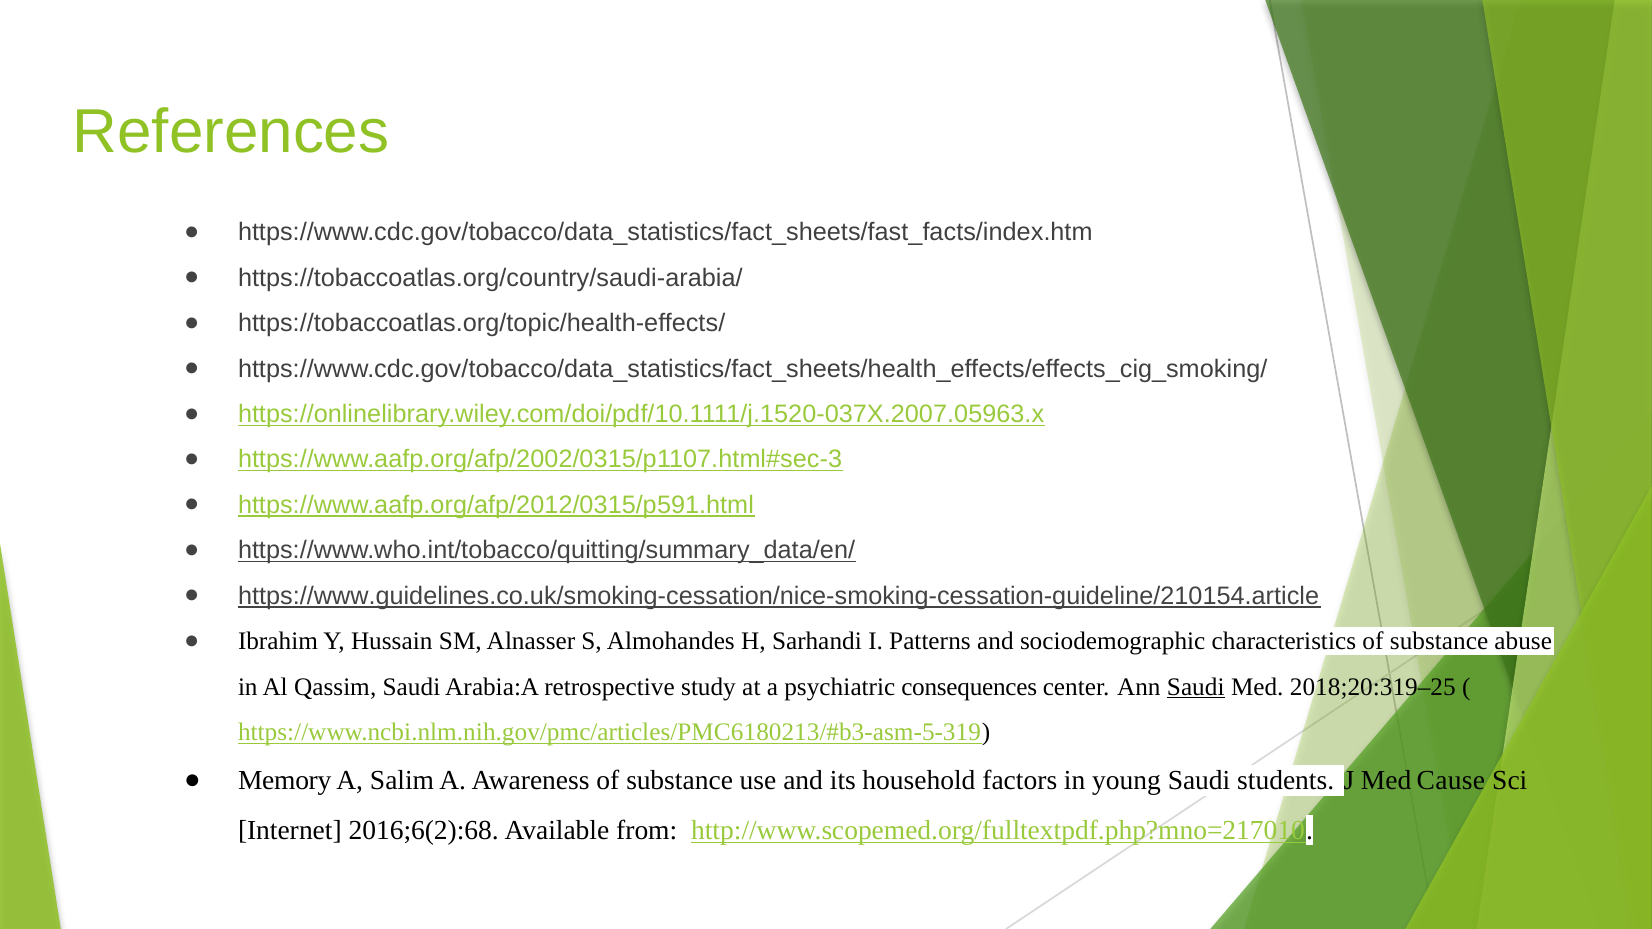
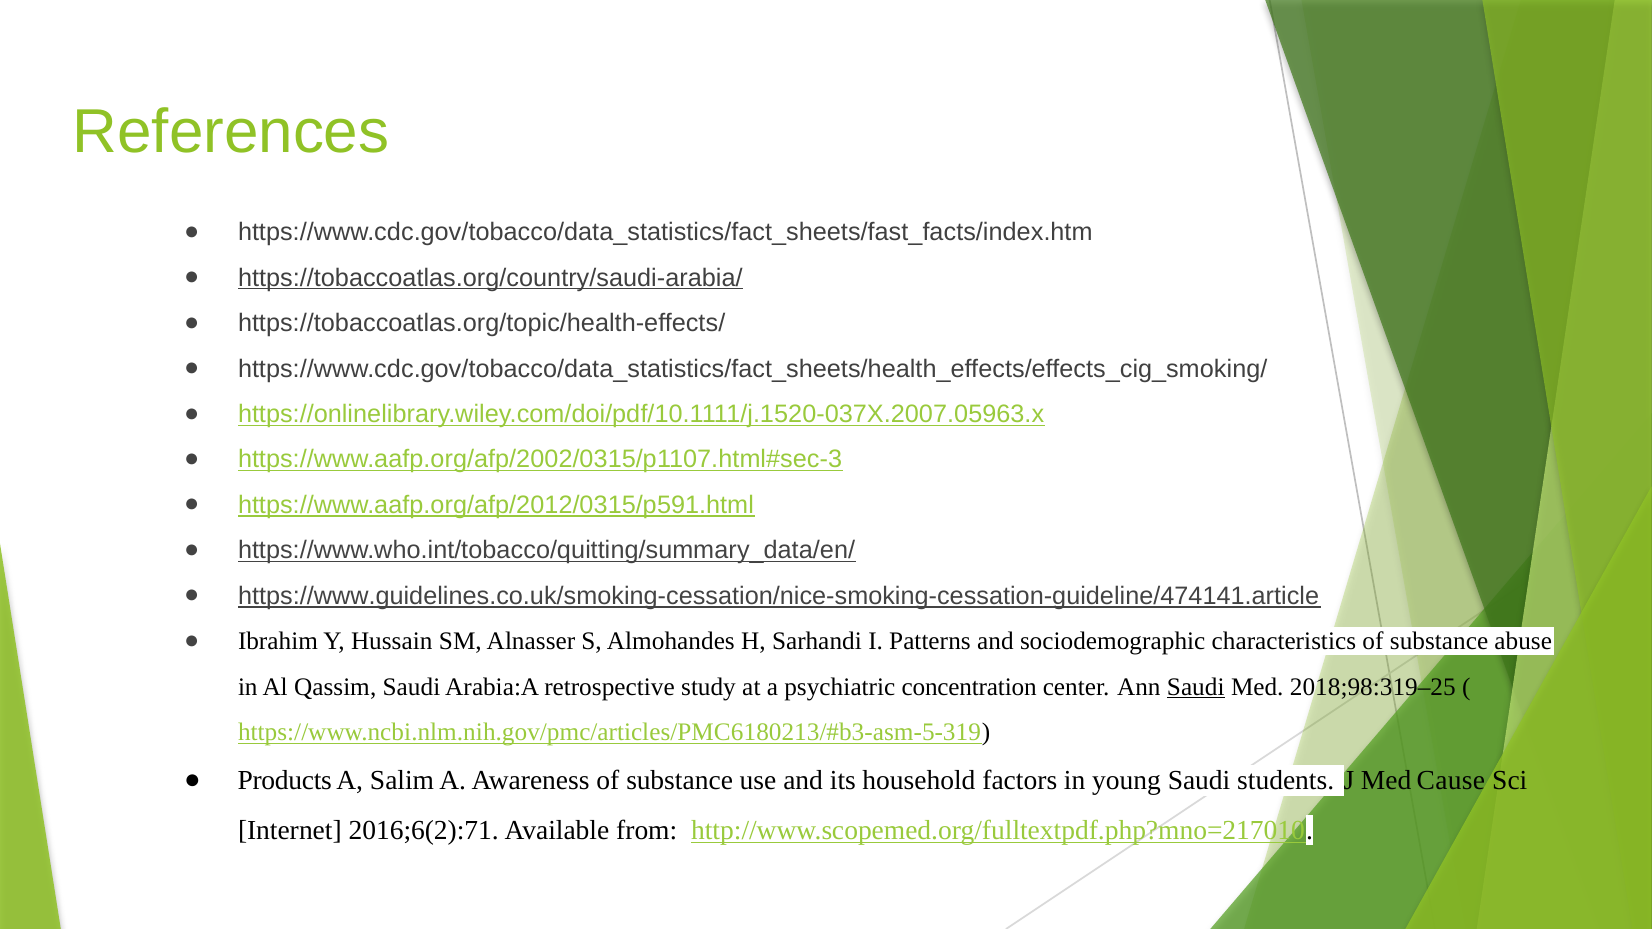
https://tobaccoatlas.org/country/saudi-arabia/ underline: none -> present (490, 278)
https://www.guidelines.co.uk/smoking-cessation/nice-smoking-cessation-guideline/210154.article: https://www.guidelines.co.uk/smoking-cessation/nice-smoking-cessation-guideline/210154.article -> https://www.guidelines.co.uk/smoking-cessation/nice-smoking-cessation-guideline/474141.article (779, 596)
consequences: consequences -> concentration (969, 687)
2018;20:319–25: 2018;20:319–25 -> 2018;98:319–25 (1373, 687)
Memory: Memory -> Products (285, 781)
2016;6(2):68: 2016;6(2):68 -> 2016;6(2):71 (424, 830)
